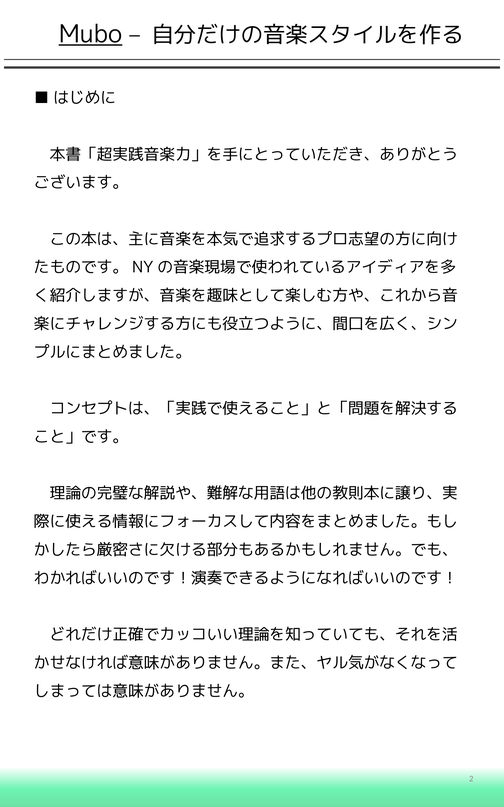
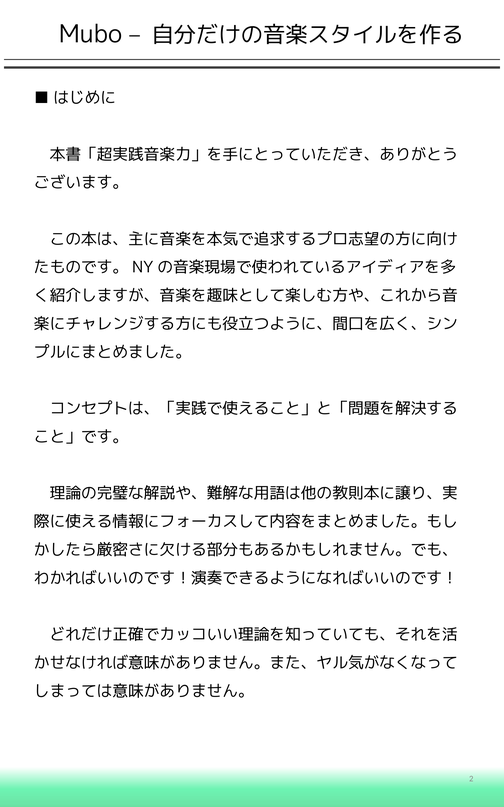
Mubo underline: present -> none (91, 34)
